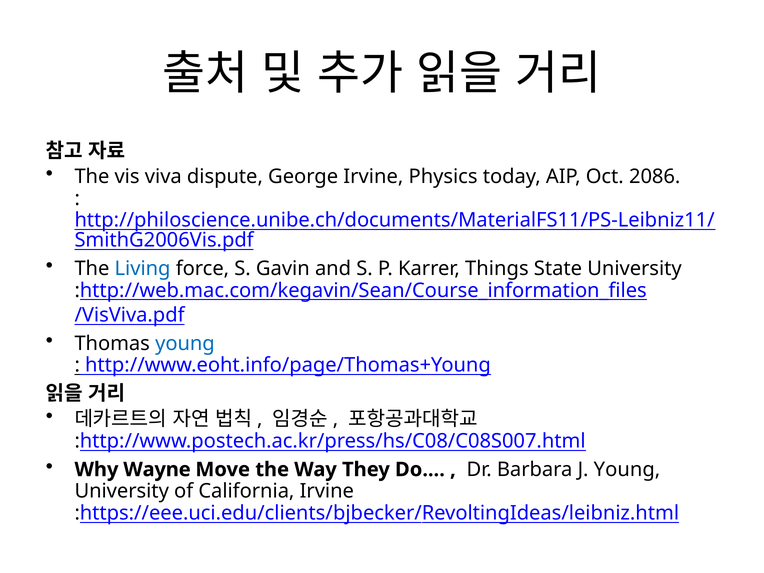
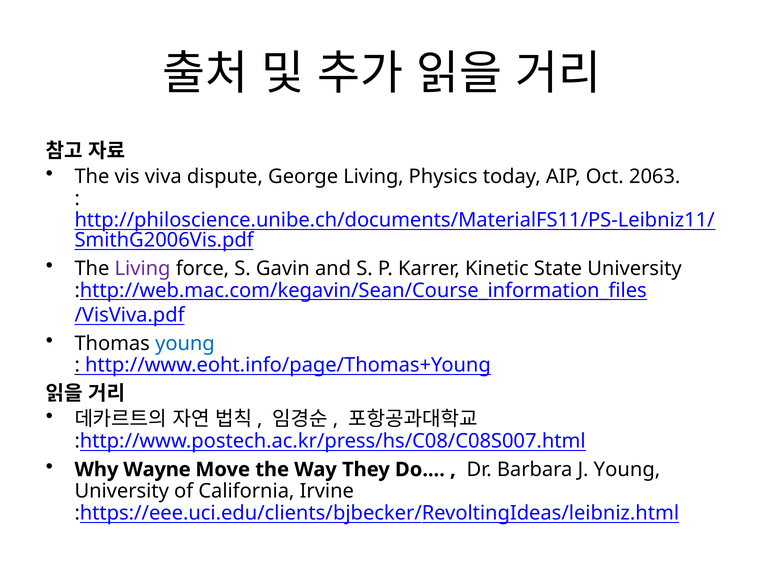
George Irvine: Irvine -> Living (373, 177)
2086: 2086 -> 2063 (655, 177)
Living colour: blue -> purple (143, 269)
Things: Things -> Kinetic (497, 269)
